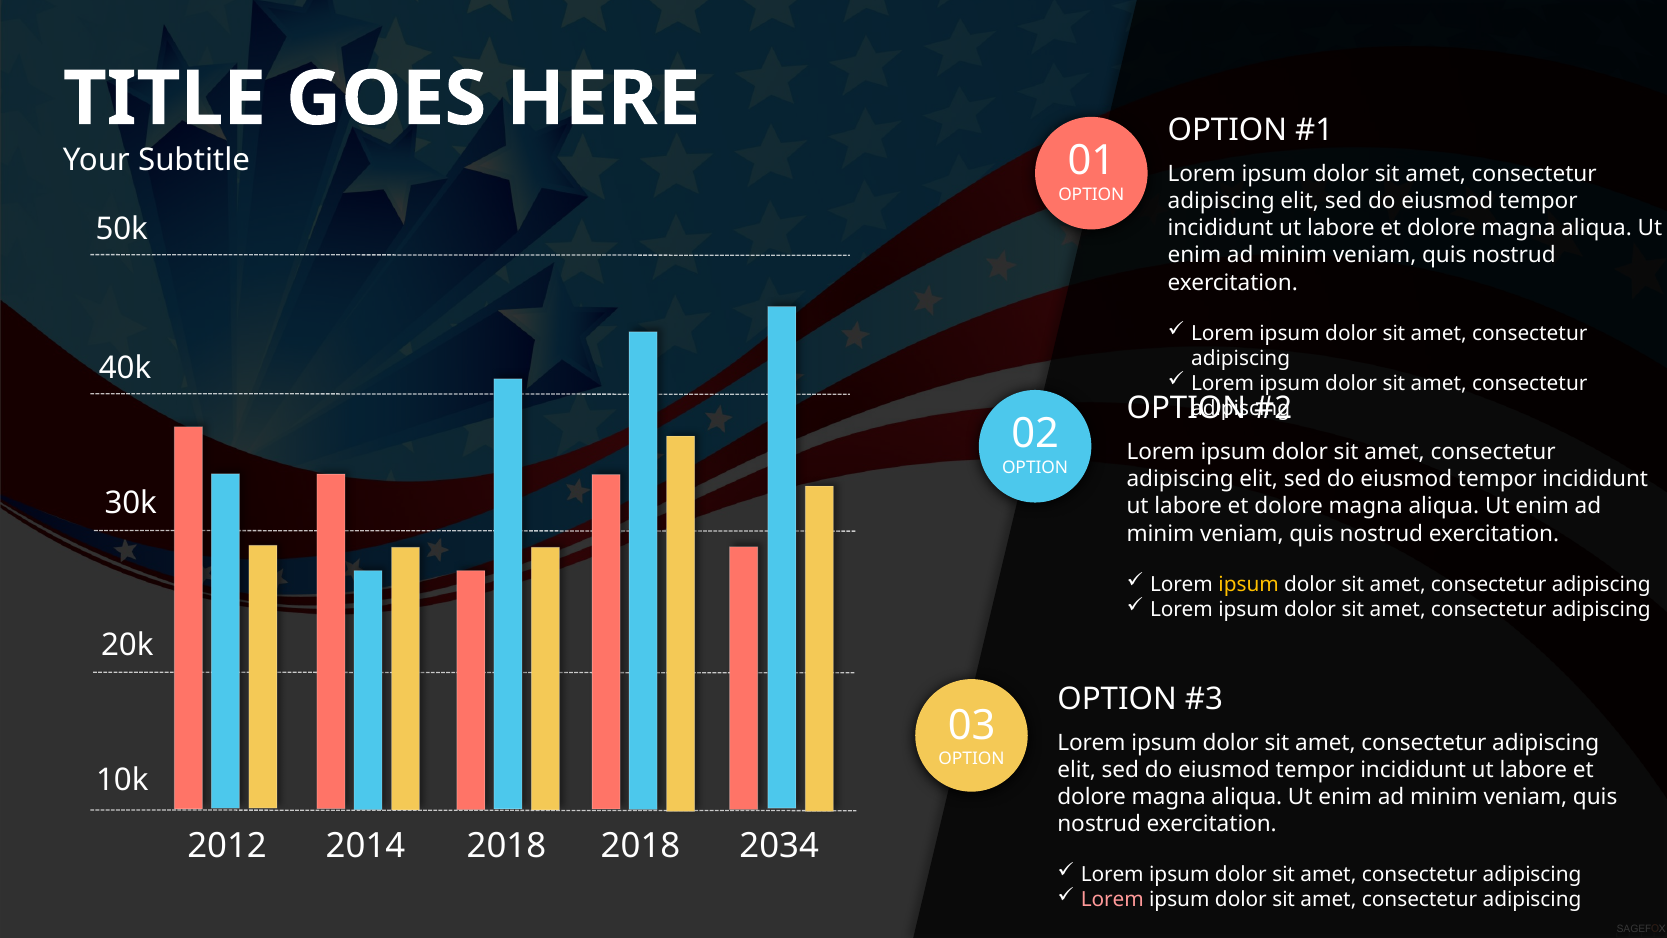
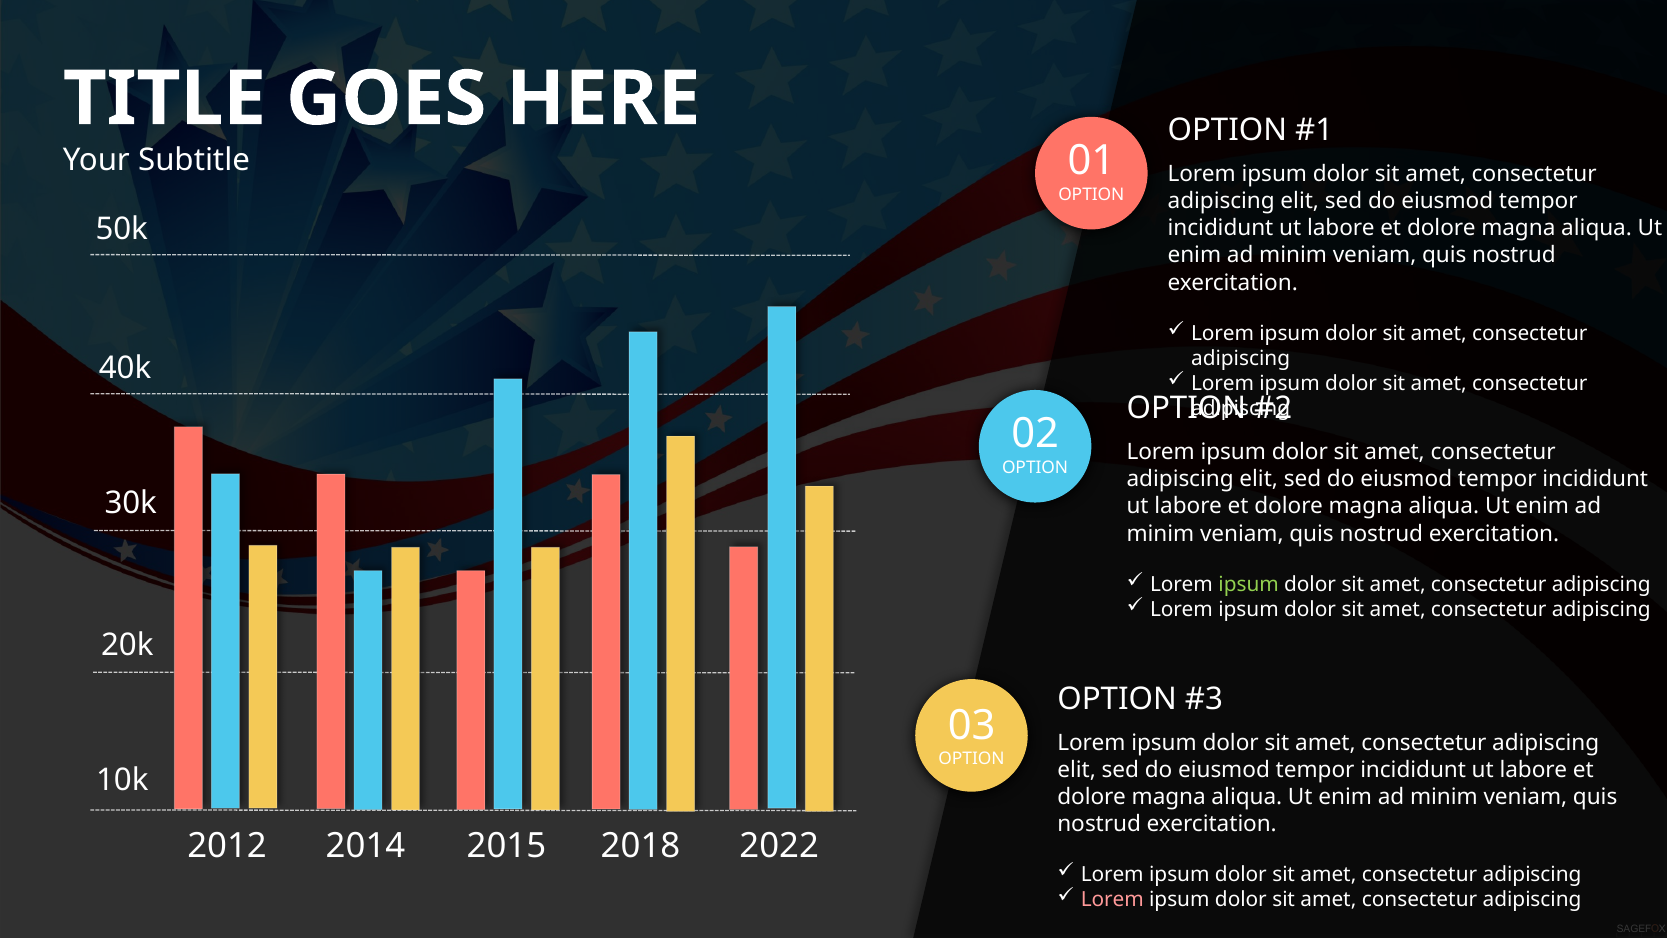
ipsum colour: yellow -> light green (1249, 584)
2014 2018: 2018 -> 2015 (506, 846)
2034: 2034 -> 2022 (779, 845)
